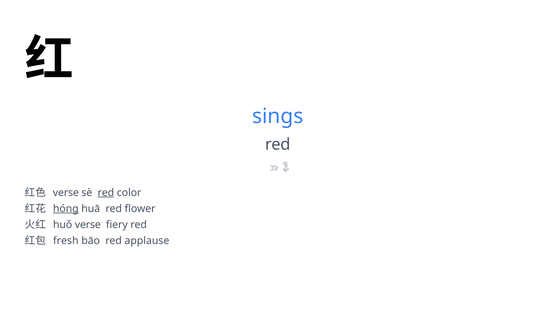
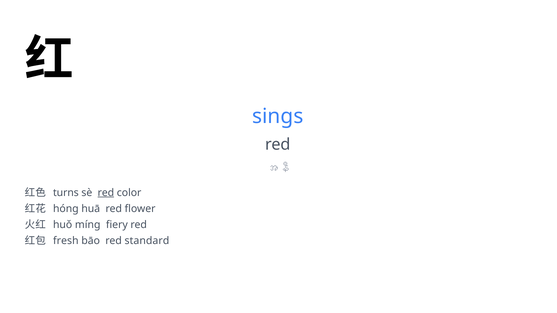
verse: verse -> turns (66, 193)
hóng underline: present -> none (66, 209)
huǒ verse: verse -> míng (88, 225)
applause: applause -> standard (147, 241)
